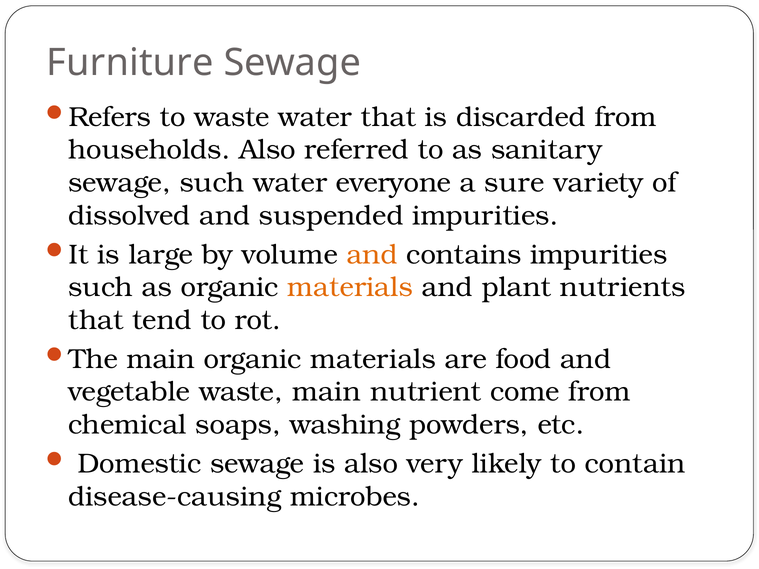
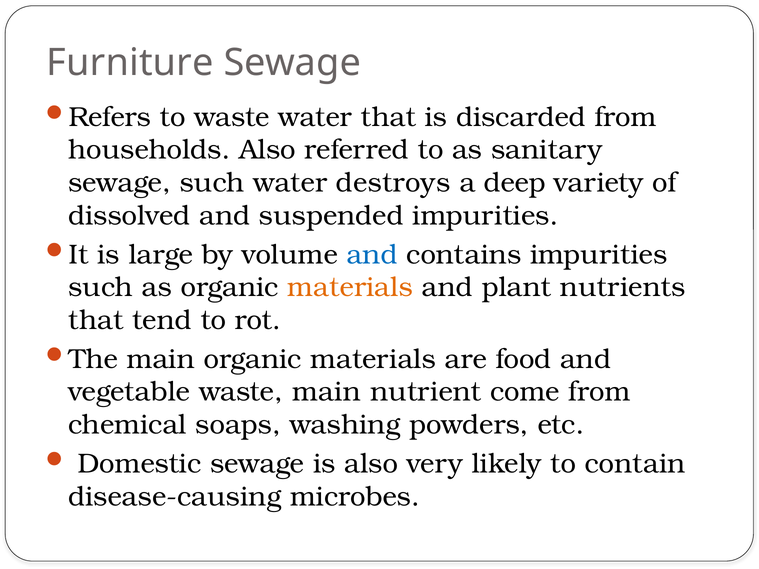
everyone: everyone -> destroys (393, 183)
sure: sure -> deep (515, 183)
and colour: orange -> blue (372, 255)
